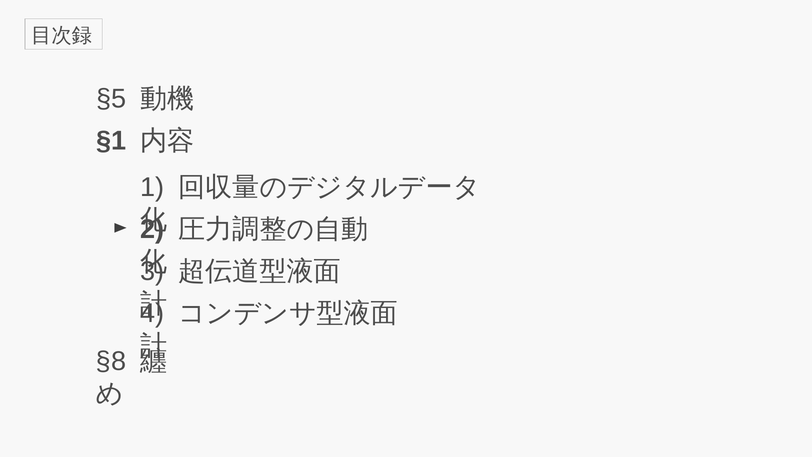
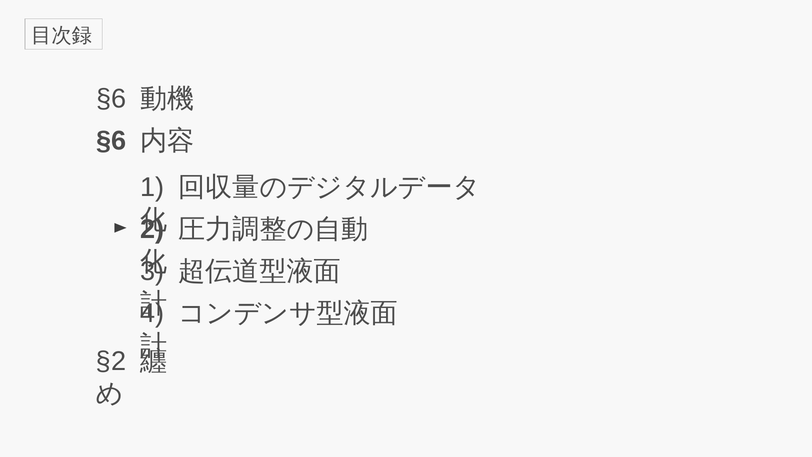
§5: §5 -> §6 (111, 99)
§1: §1 -> §6 (111, 141)
§8: §8 -> §2 (111, 361)
